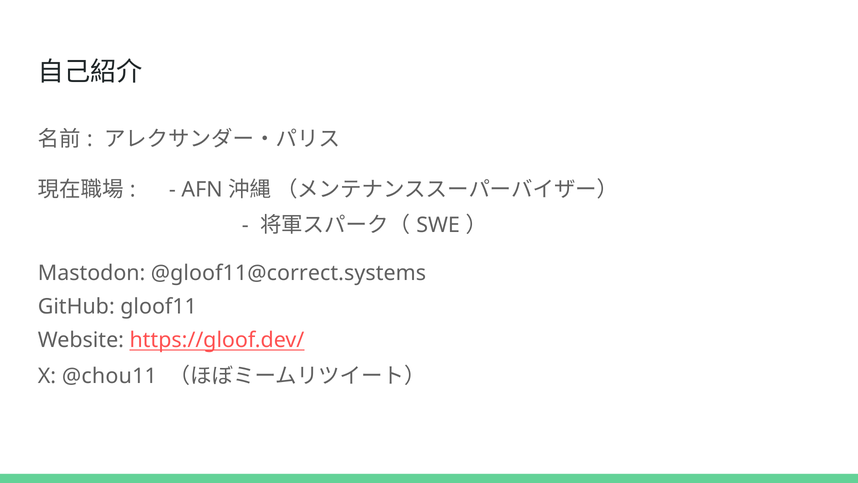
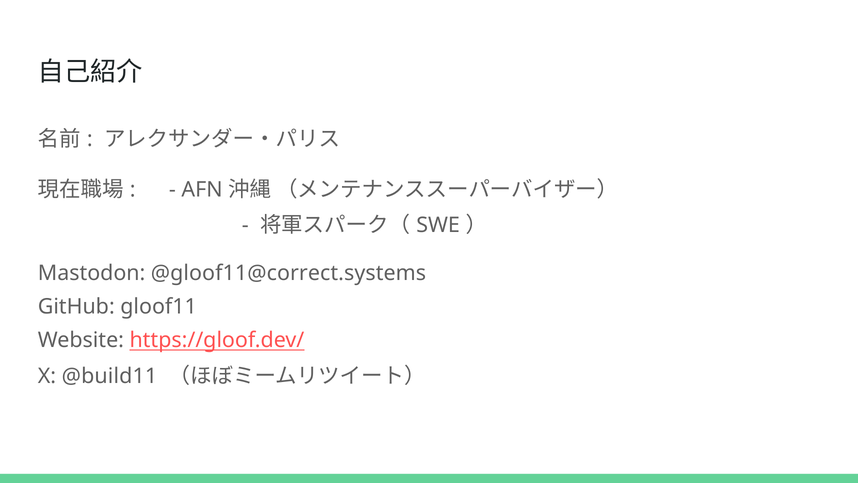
@chou11: @chou11 -> @build11 (109, 376)
